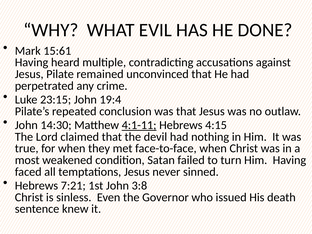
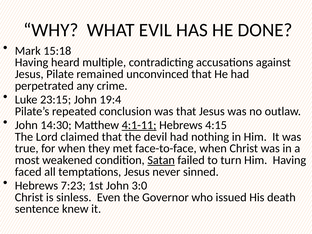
15:61: 15:61 -> 15:18 (57, 51)
Satan underline: none -> present (161, 160)
7:21: 7:21 -> 7:23 (73, 186)
3:8: 3:8 -> 3:0 (139, 186)
